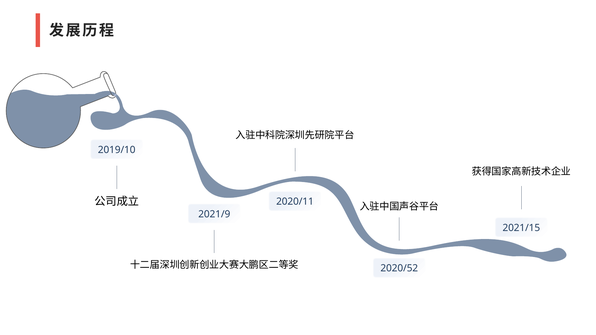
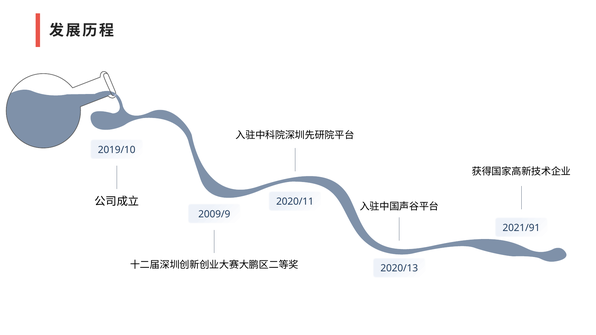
2021/9: 2021/9 -> 2009/9 (214, 214)
2021/15: 2021/15 -> 2021/91 (521, 228)
2020/52: 2020/52 -> 2020/13 (399, 269)
